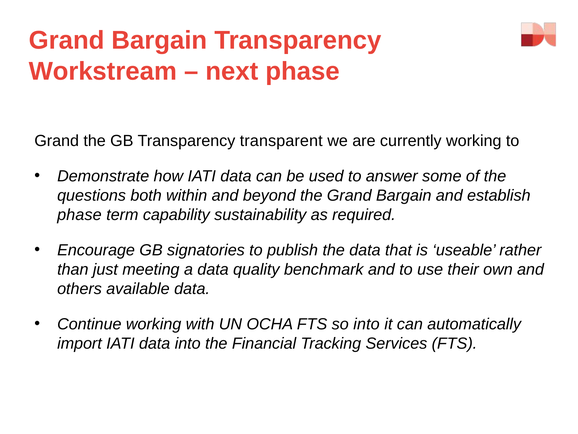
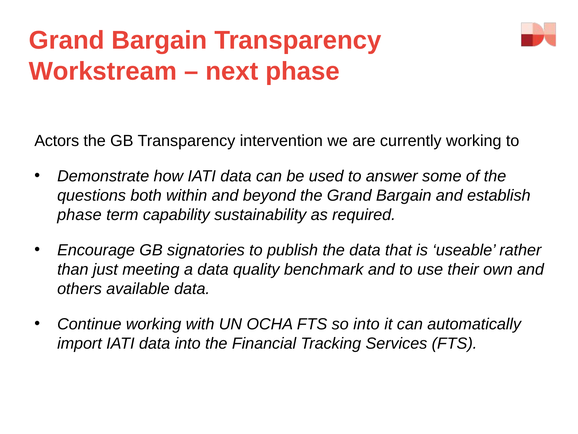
Grand: Grand -> Actors (57, 141)
transparent: transparent -> intervention (281, 141)
